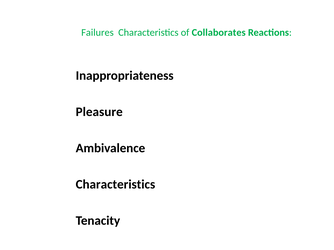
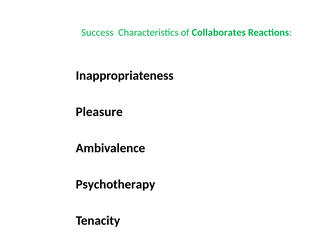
Failures: Failures -> Success (97, 33)
Characteristics: Characteristics -> Psychotherapy (115, 185)
